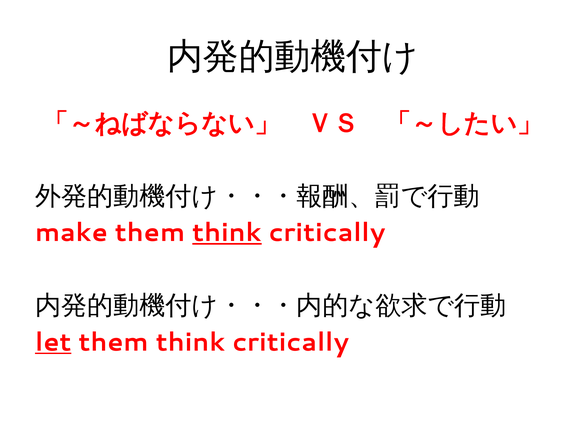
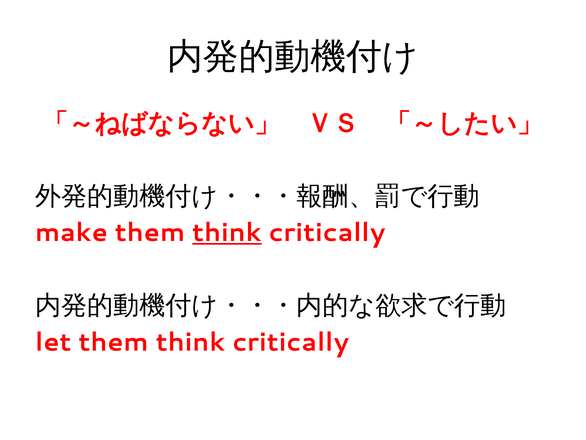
let underline: present -> none (53, 342)
